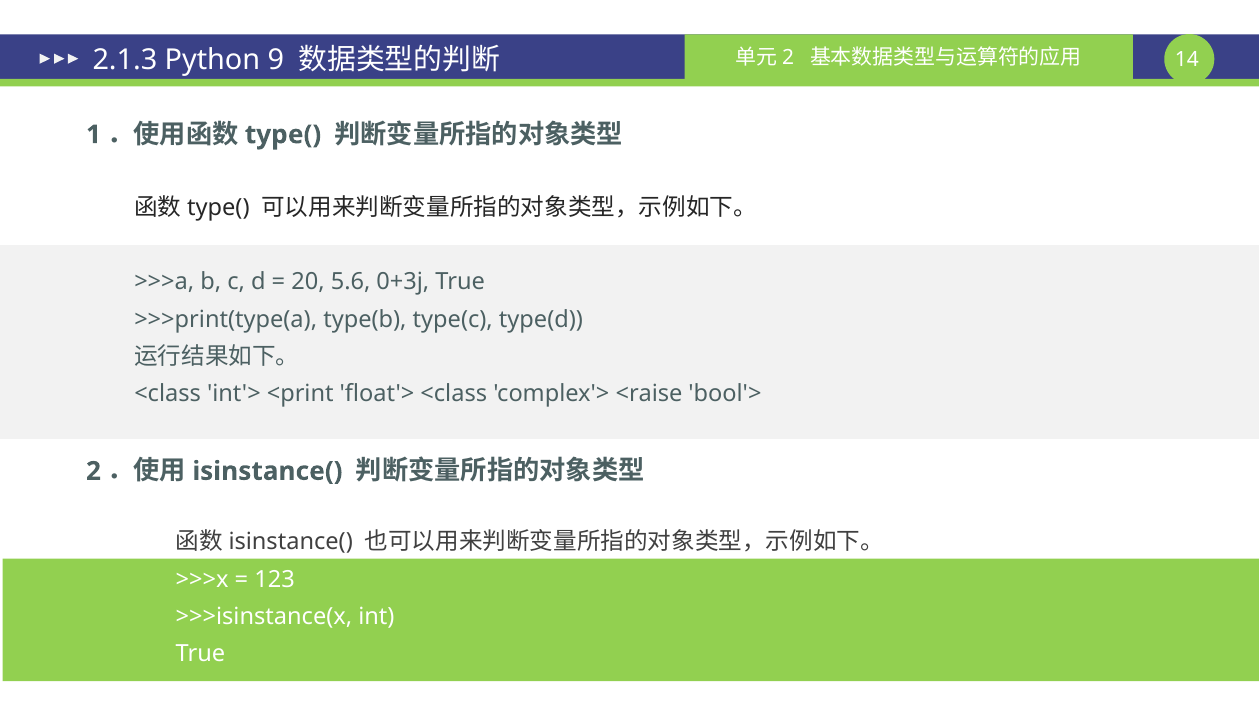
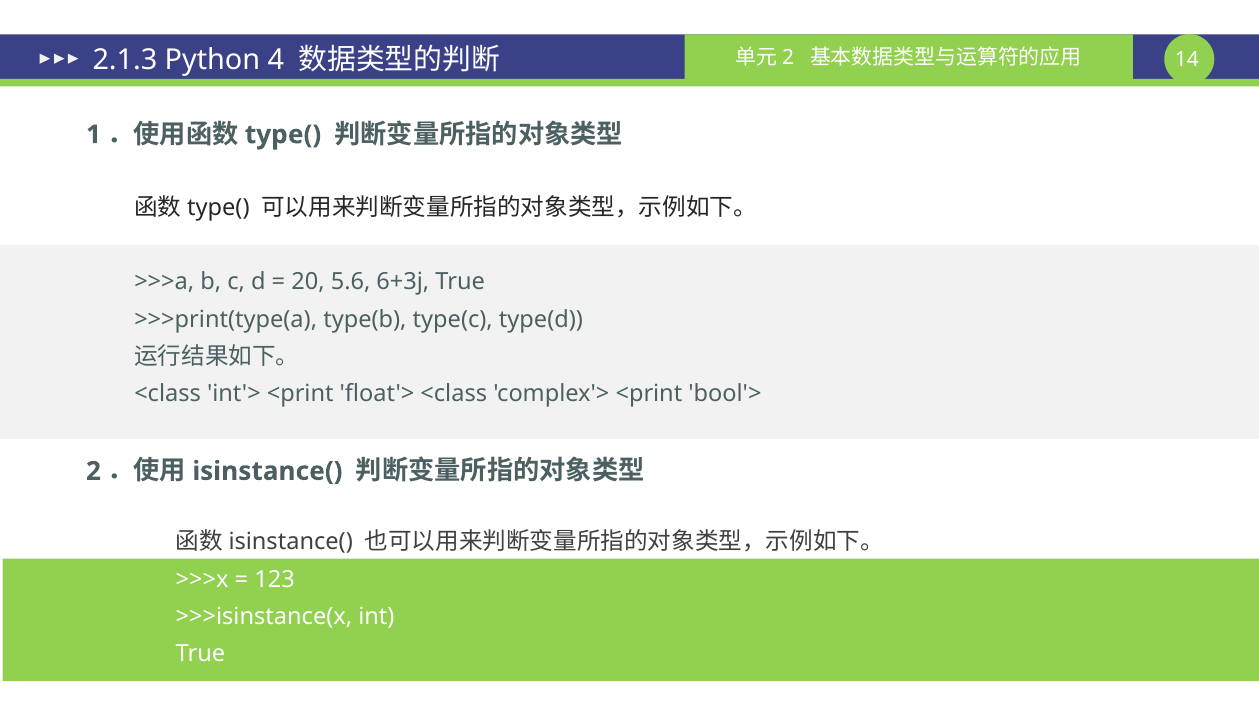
9: 9 -> 4 (276, 60)
0+3j: 0+3j -> 6+3j (403, 282)
complex'> <raise: <raise -> <print (649, 394)
